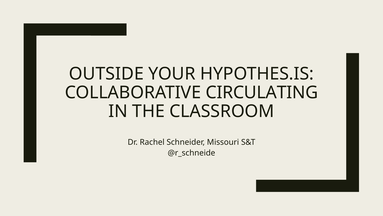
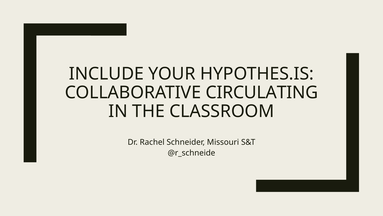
OUTSIDE: OUTSIDE -> INCLUDE (106, 74)
